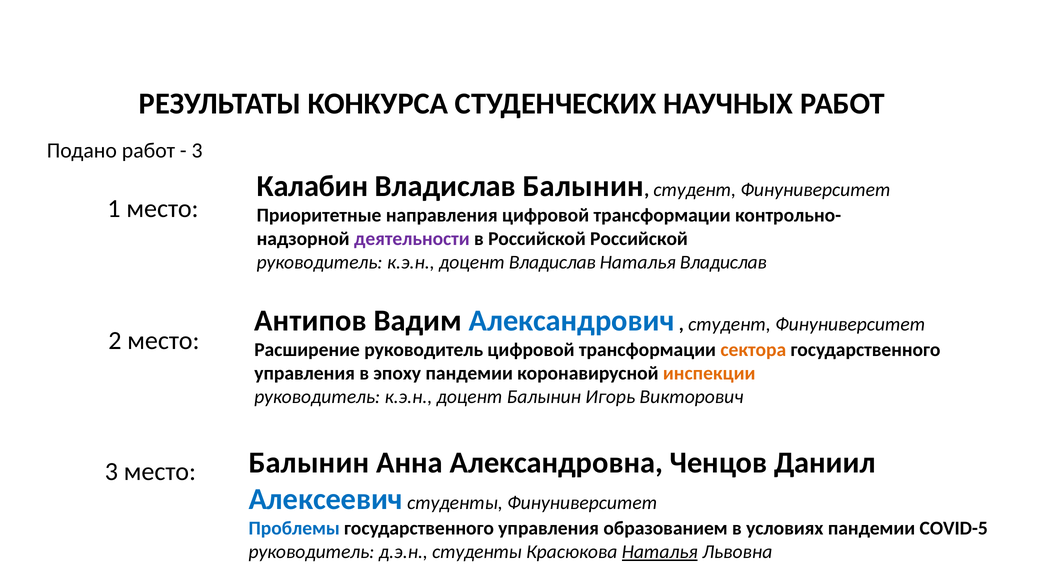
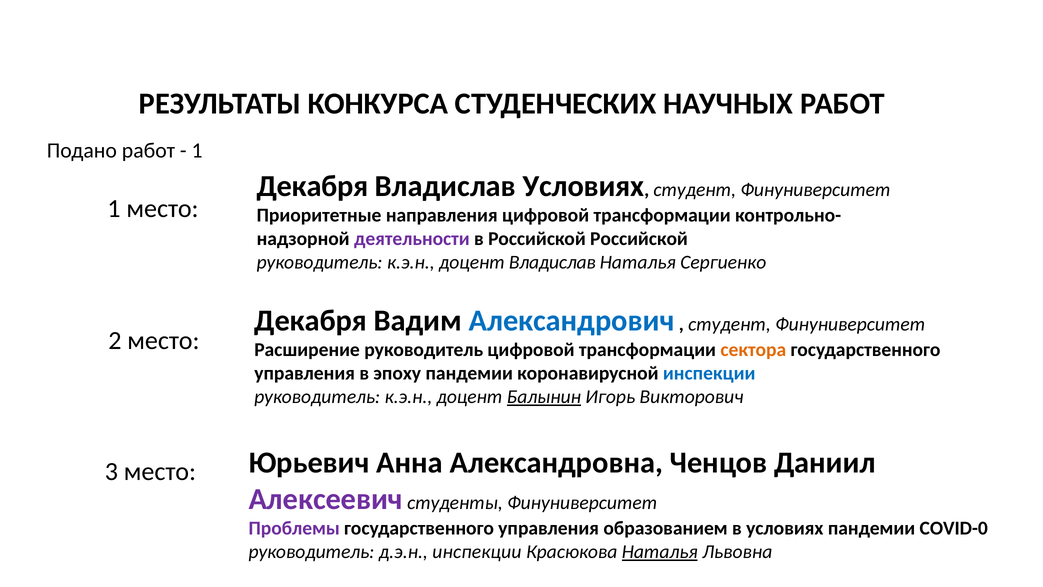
3: 3 -> 1 (197, 151)
Калабин: Калабин -> Декабря (312, 186)
Владислав Балынин: Балынин -> Условиях (583, 186)
Наталья Владислав: Владислав -> Сергиенко (723, 262)
Антипов: Антипов -> Декабря (311, 320)
инспекции colour: orange -> blue (709, 373)
Балынин underline: none -> present (544, 397)
место Балынин: Балынин -> Юрьевич (309, 462)
Алексеевич colour: blue -> purple (326, 499)
Проблемы colour: blue -> purple (294, 528)
COVID-5: COVID-5 -> COVID-0 (954, 528)
д.э.н студенты: студенты -> инспекции (477, 552)
